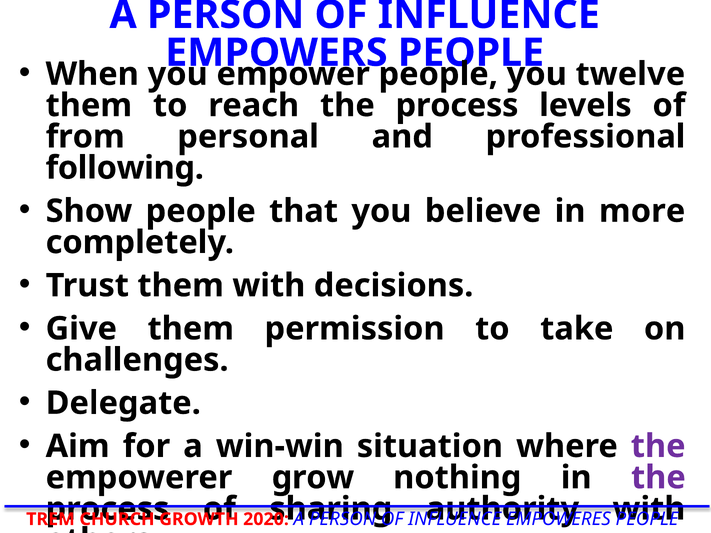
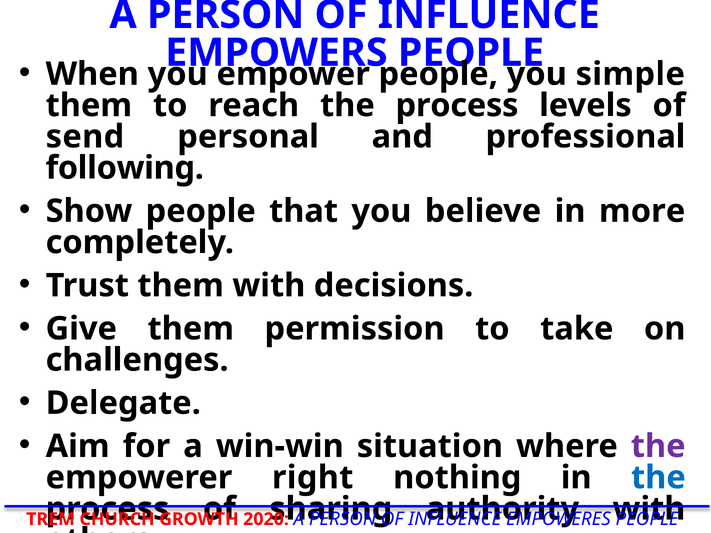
twelve: twelve -> simple (630, 74)
from: from -> send (85, 137)
grow: grow -> right (313, 478)
the colour: purple -> blue (658, 478)
